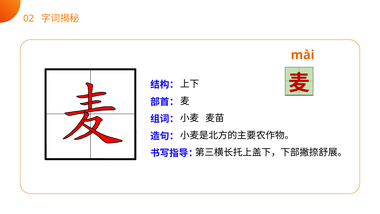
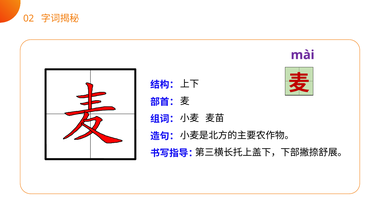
mài colour: orange -> purple (303, 55)
